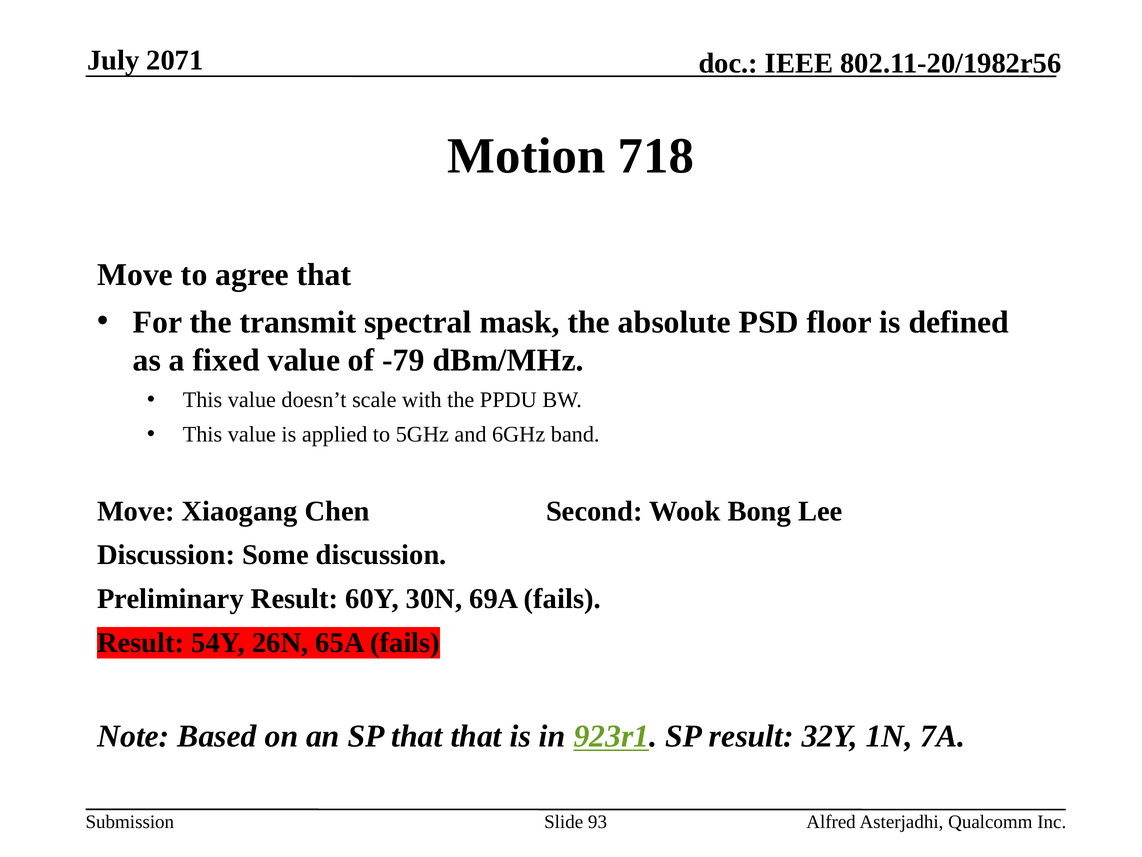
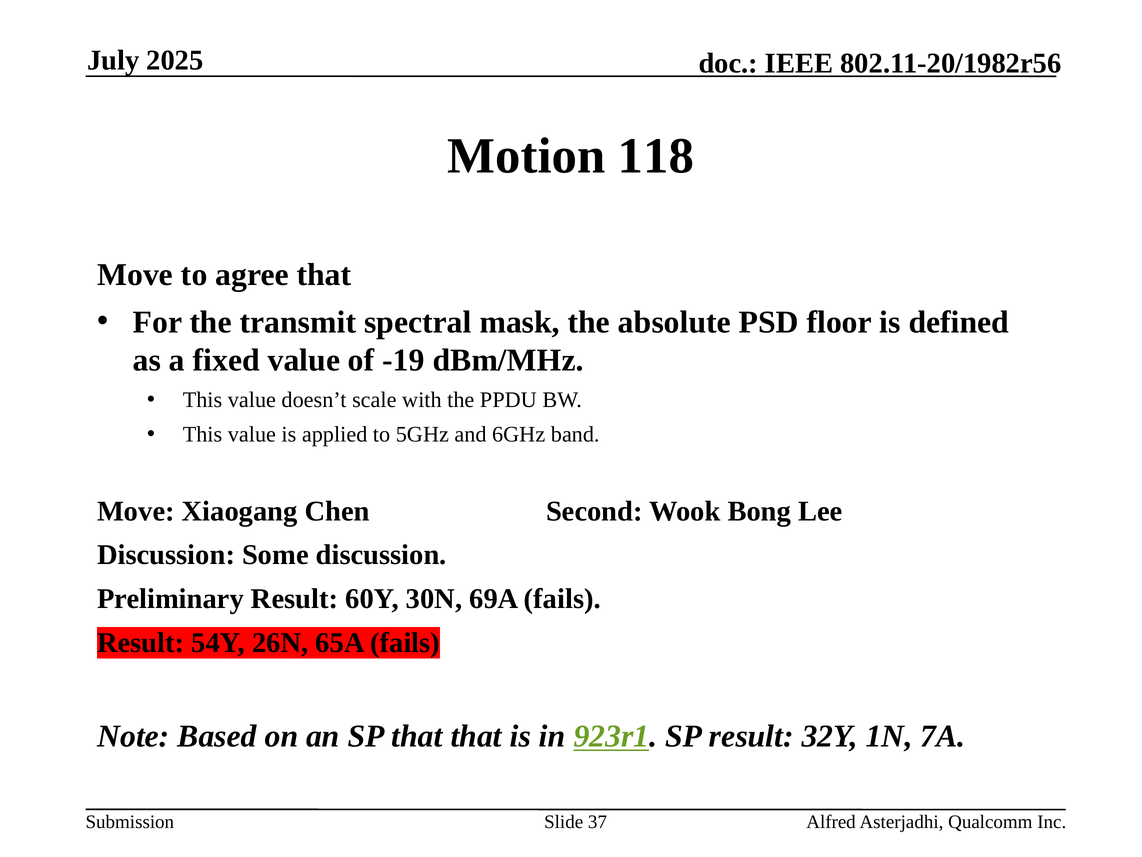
2071: 2071 -> 2025 (175, 61)
718: 718 -> 118 (656, 156)
-79: -79 -> -19 (403, 360)
93: 93 -> 37 (598, 821)
